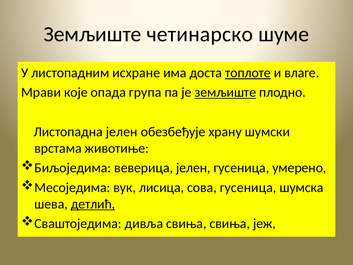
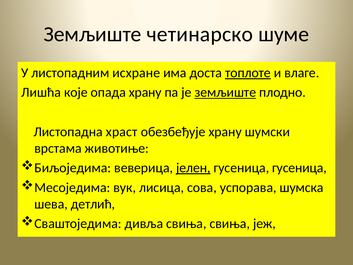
Мрави: Мрави -> Лишћа (41, 92)
опада група: група -> храну (145, 92)
Листопадна јелен: јелен -> храст (122, 132)
јелен underline: none -> present (193, 168)
гусеница умерено: умерено -> гусеница (299, 168)
сова гусеница: гусеница -> успорава (248, 187)
детлић underline: present -> none (93, 204)
